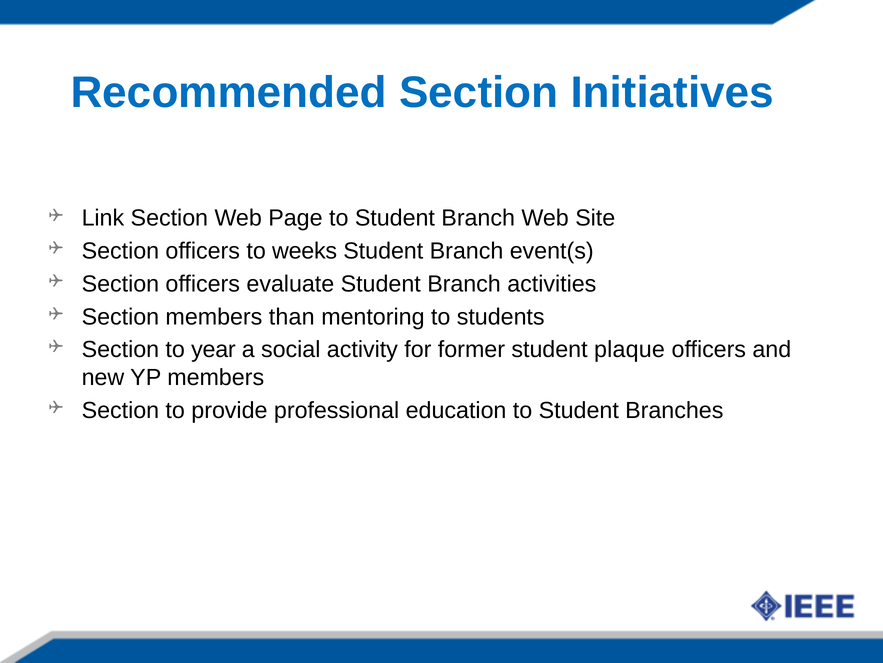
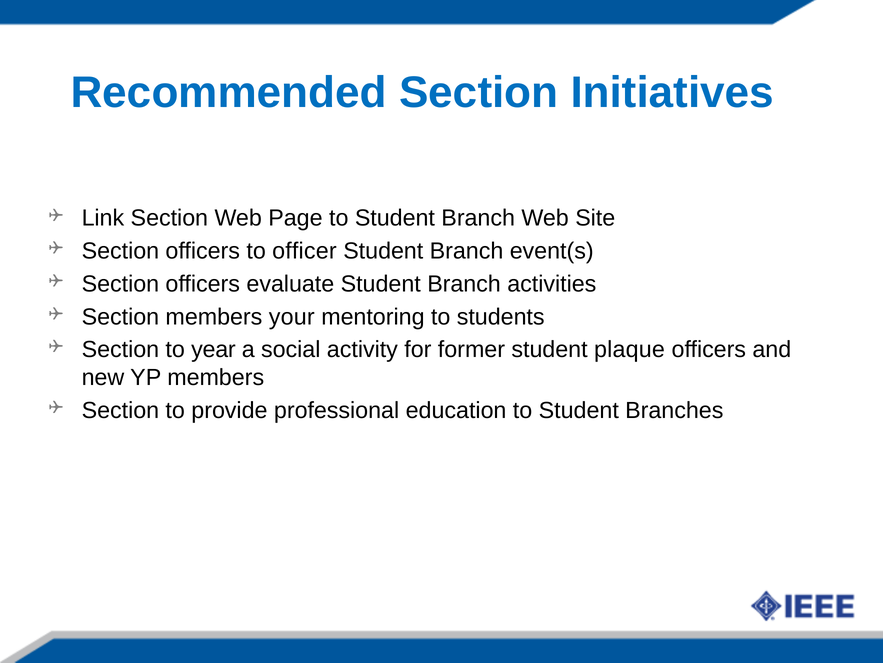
weeks: weeks -> officer (304, 251)
than: than -> your (292, 316)
